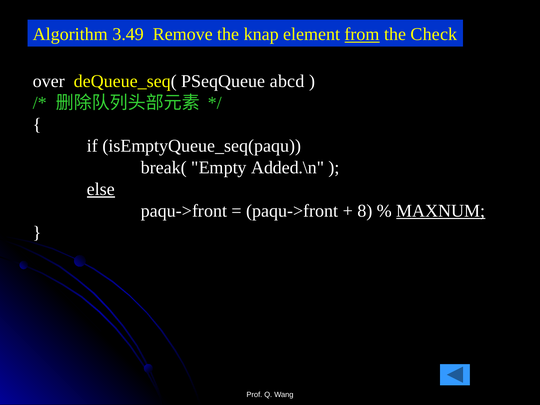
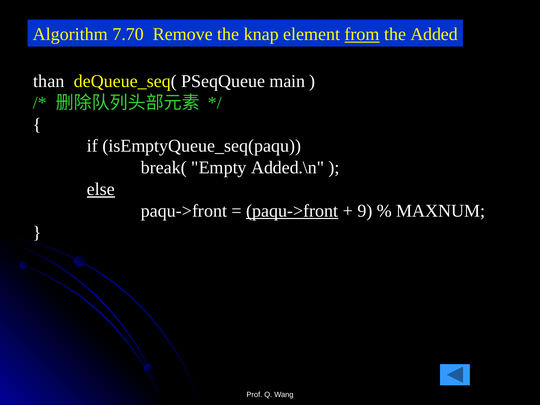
3.49: 3.49 -> 7.70 (128, 34)
Check: Check -> Added (434, 34)
over: over -> than (49, 81)
abcd: abcd -> main (287, 81)
paqu->front underline: none -> present (292, 211)
8: 8 -> 9 (365, 211)
MAXNUM underline: present -> none (441, 211)
